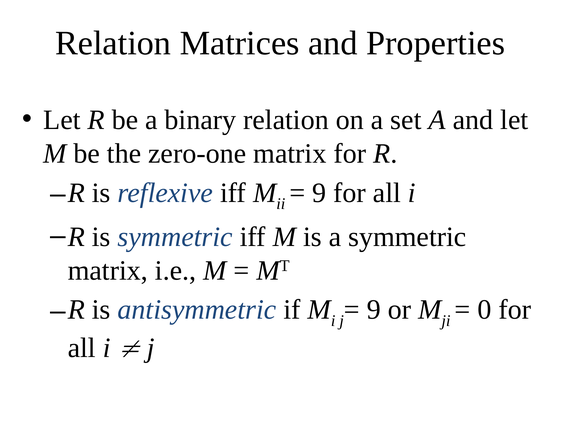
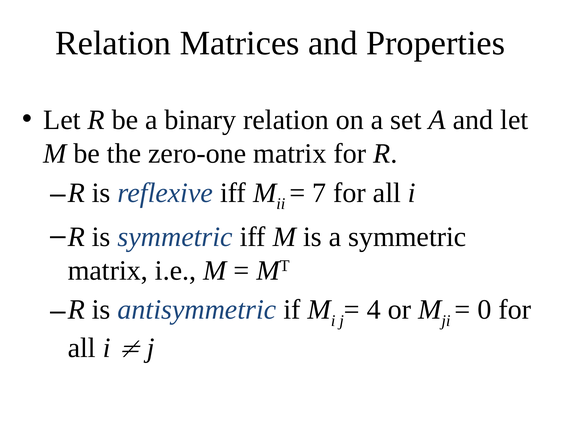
9: 9 -> 7 (319, 193)
9: 9 -> 4 (374, 310)
